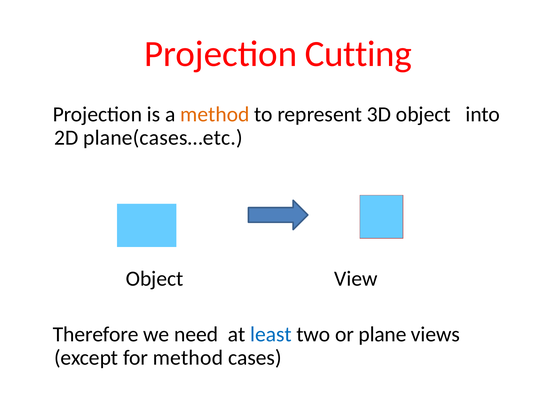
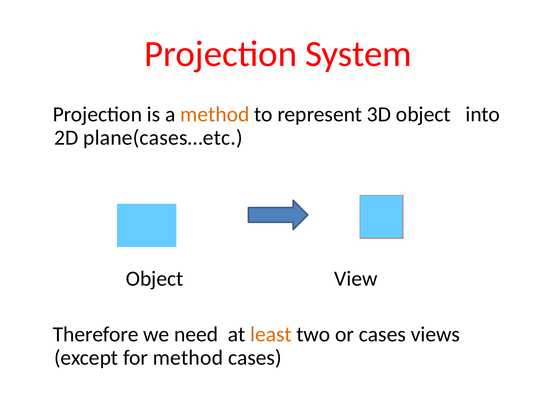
Cutting: Cutting -> System (358, 54)
least colour: blue -> orange (271, 335)
or plane: plane -> cases (382, 335)
